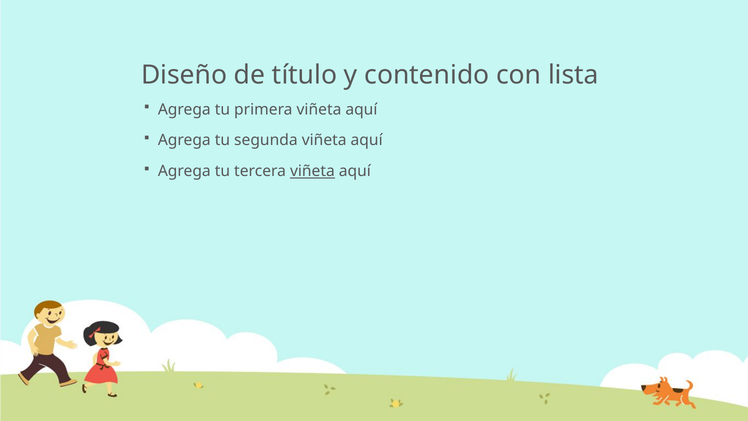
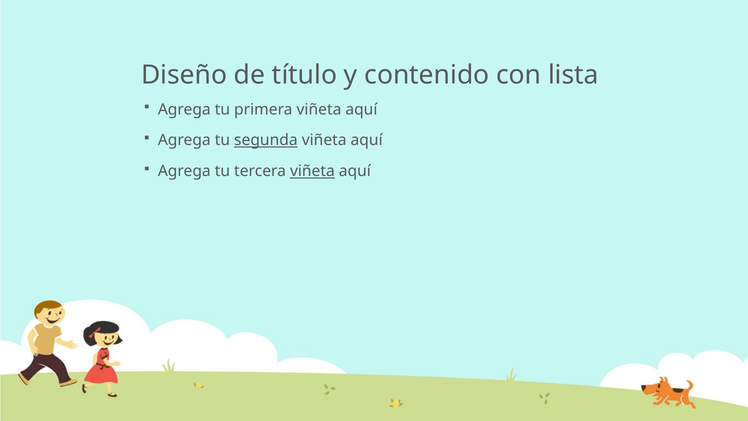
segunda underline: none -> present (266, 140)
